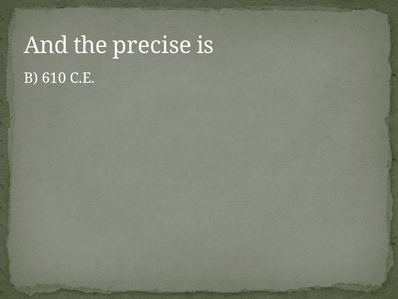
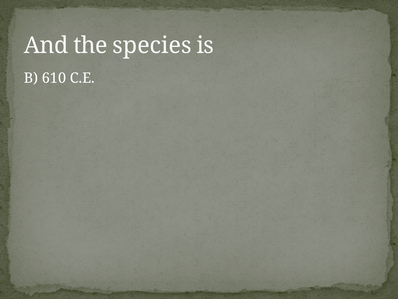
precise: precise -> species (152, 45)
